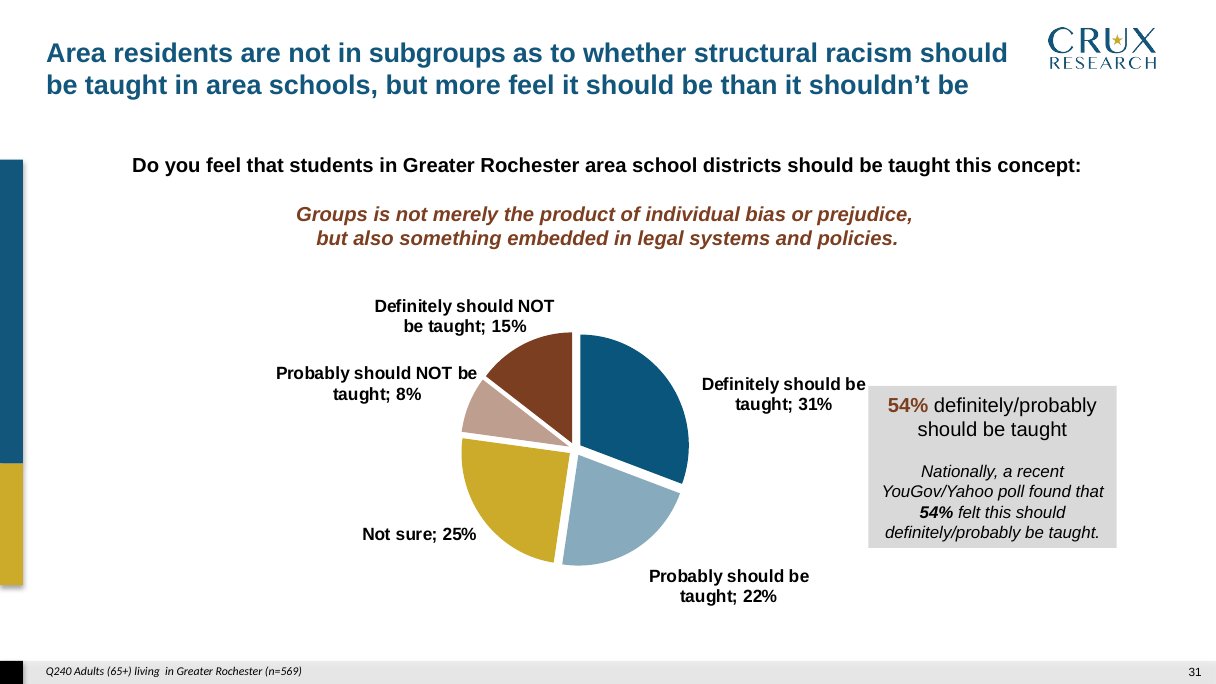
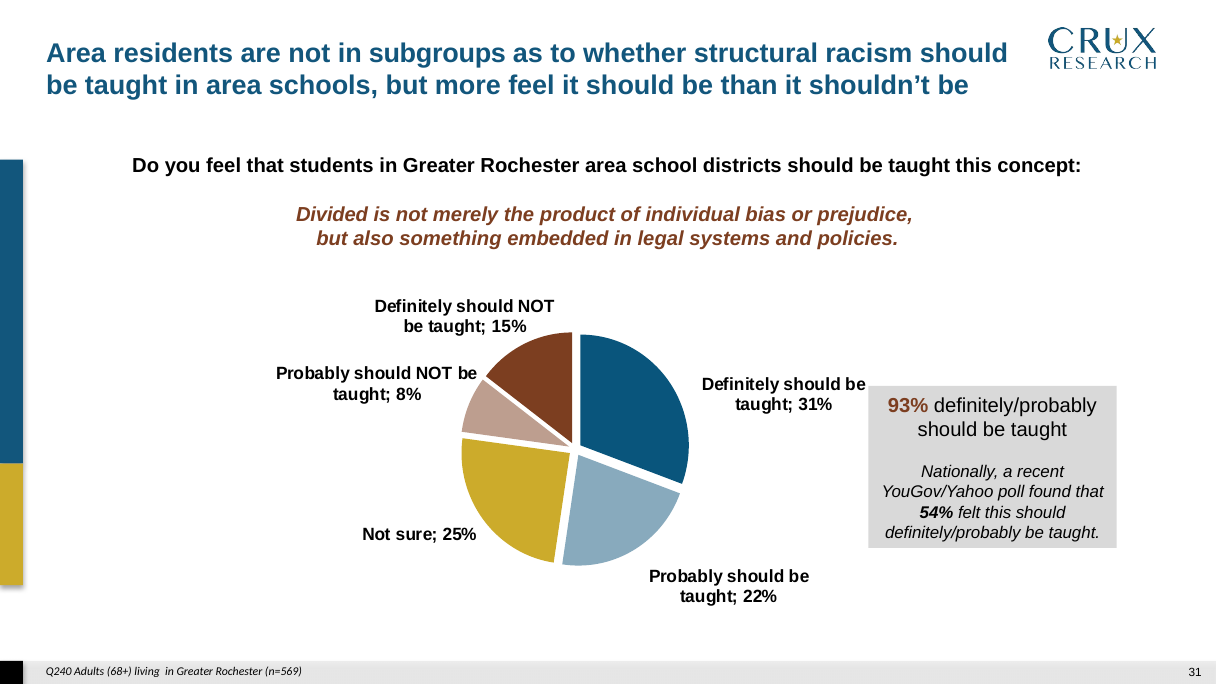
Groups: Groups -> Divided (332, 214)
54%: 54% -> 93% (908, 405)
65+: 65+ -> 68+ (119, 672)
